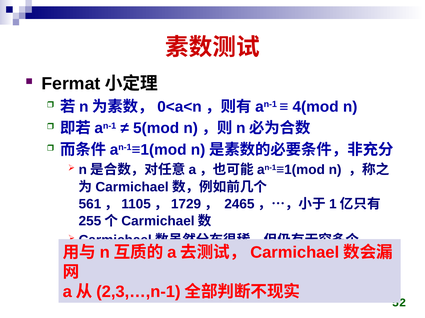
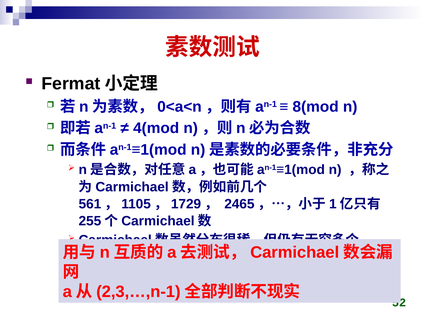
4(mod: 4(mod -> 8(mod (316, 107)
5(mod: 5(mod -> 4(mod (156, 129)
